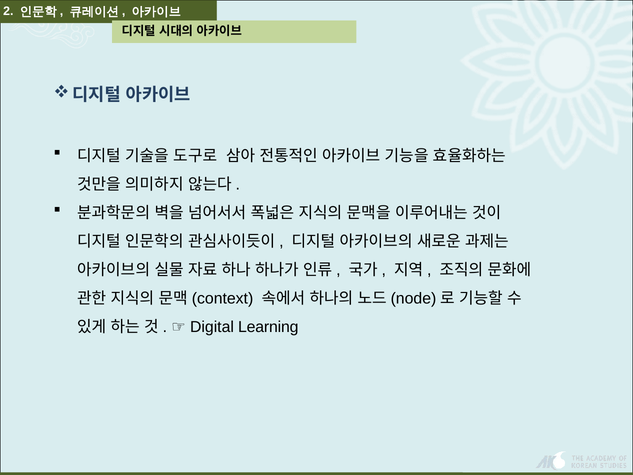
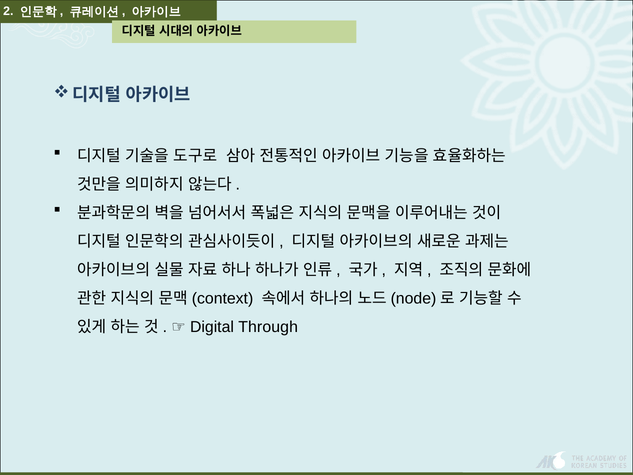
Learning: Learning -> Through (268, 327)
